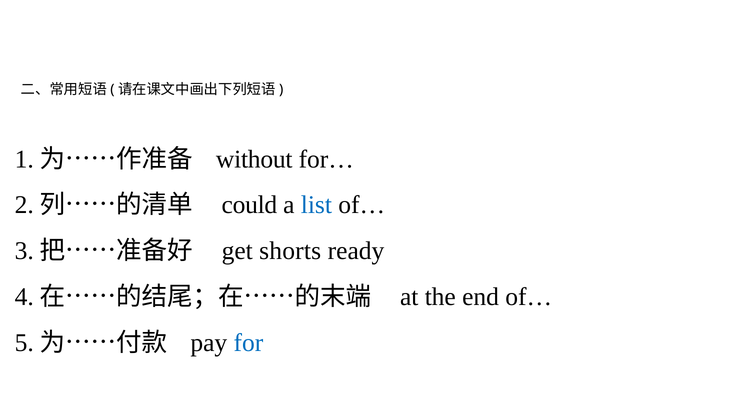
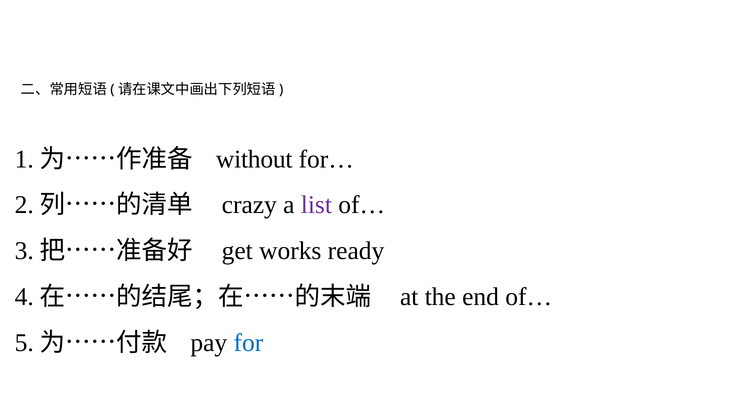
could: could -> crazy (249, 205)
list colour: blue -> purple (316, 205)
shorts: shorts -> works (290, 251)
